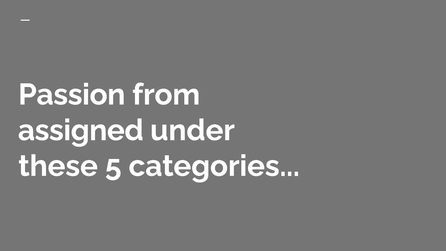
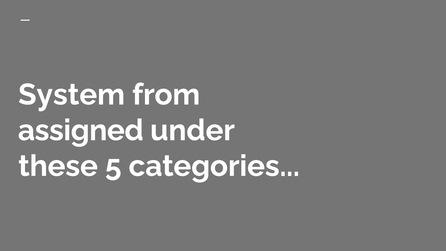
Passion: Passion -> System (72, 95)
